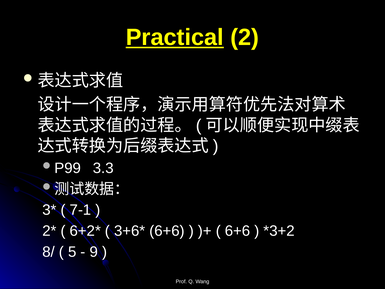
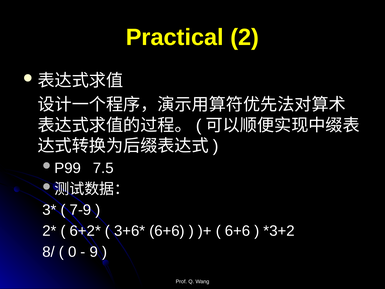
Practical underline: present -> none (175, 37)
3.3: 3.3 -> 7.5 (103, 168)
7-1: 7-1 -> 7-9 (81, 210)
5: 5 -> 0 (72, 252)
